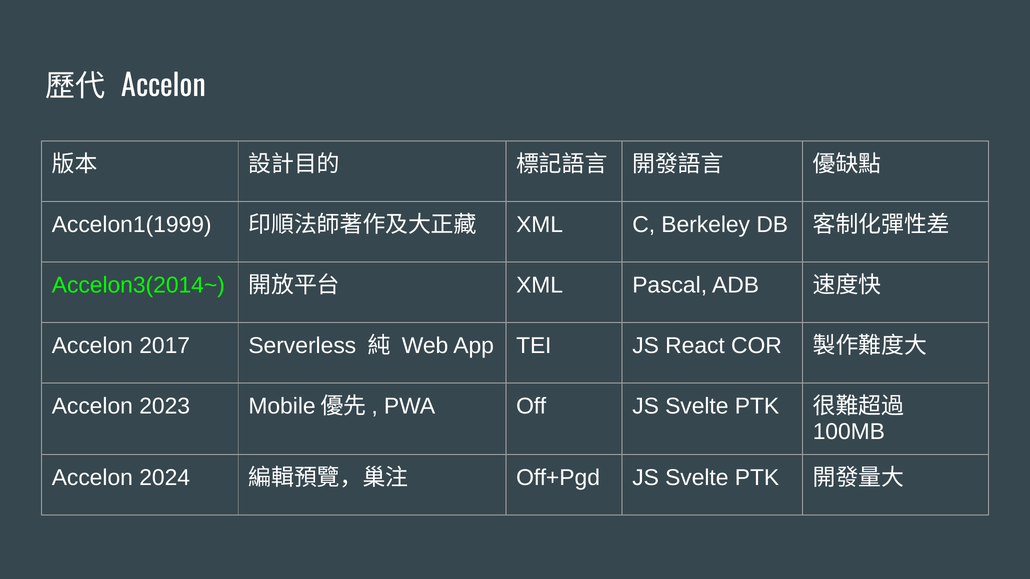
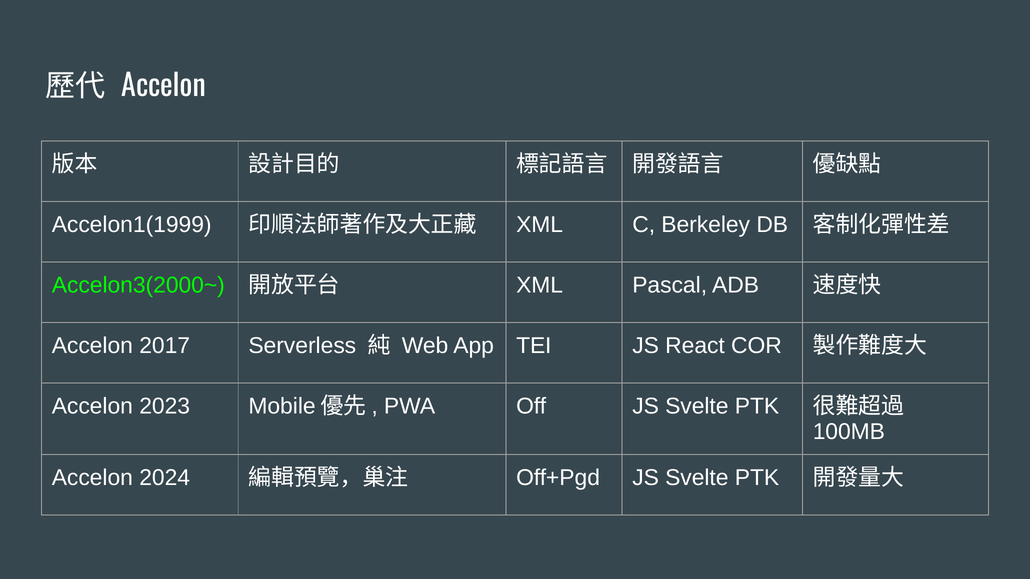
Accelon3(2014~: Accelon3(2014~ -> Accelon3(2000~ (138, 286)
